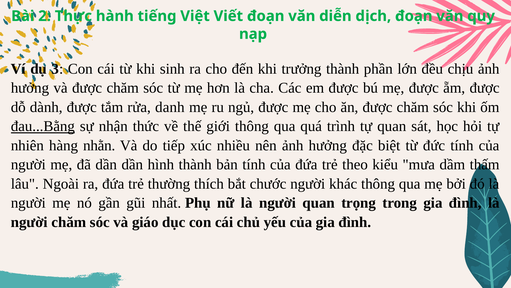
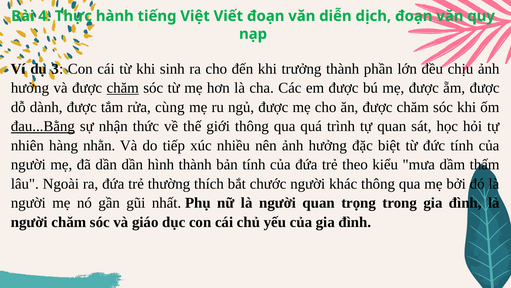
2: 2 -> 4 (45, 16)
chăm underline: none -> present (123, 88)
danh: danh -> cùng (170, 107)
